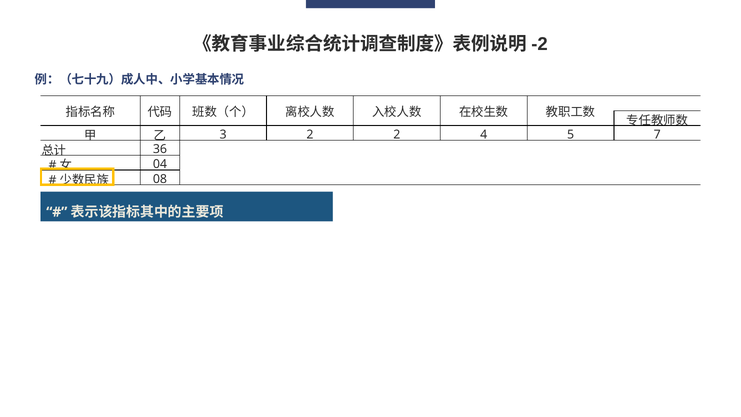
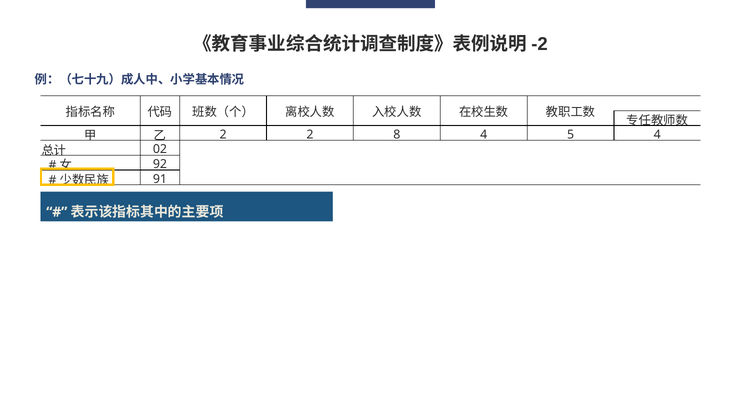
3: 3 -> 2 (223, 134)
2 2: 2 -> 8 (397, 134)
5 7: 7 -> 4 (657, 135)
36: 36 -> 02 (160, 149)
04: 04 -> 92 (160, 164)
08: 08 -> 91 (160, 179)
